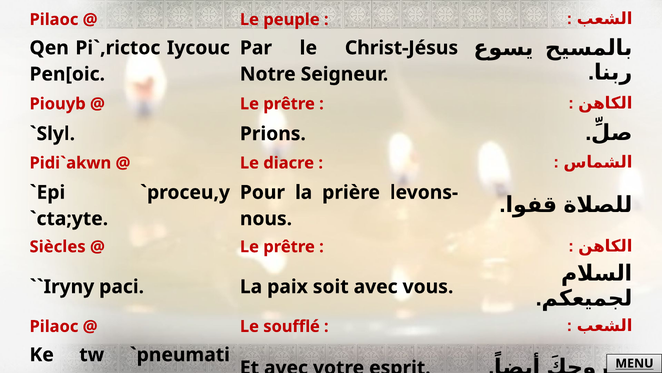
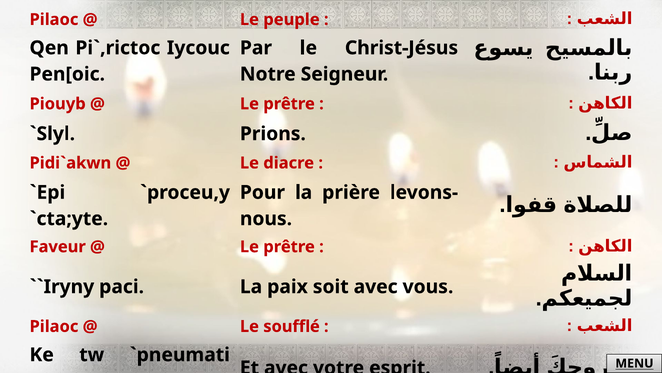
Siècles: Siècles -> Faveur (58, 246)
